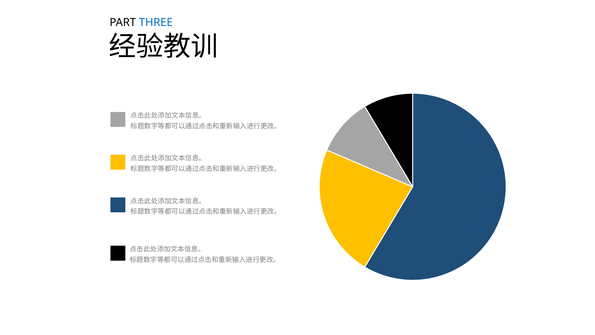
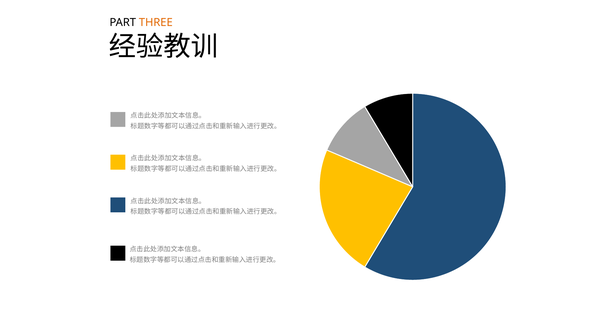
THREE colour: blue -> orange (156, 23)
